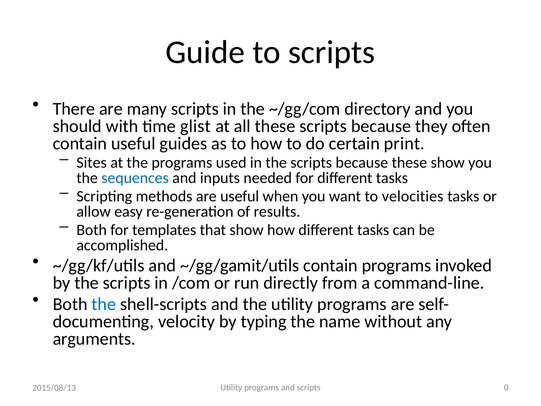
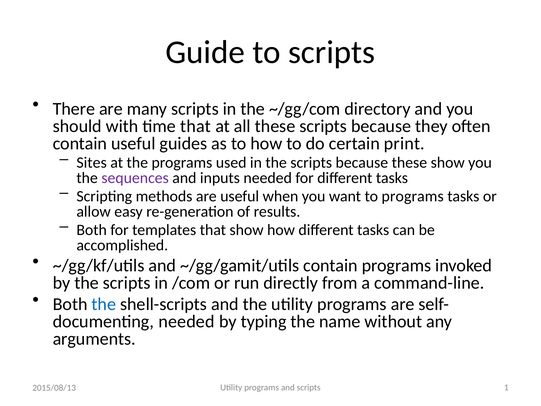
time glist: glist -> that (196, 126)
sequences colour: blue -> purple (135, 178)
to velocities: velocities -> programs (413, 196)
velocity: velocity -> needed (186, 321)
0: 0 -> 1 (506, 387)
